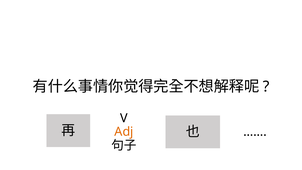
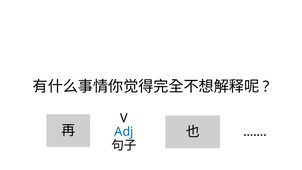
Adj colour: orange -> blue (124, 132)
